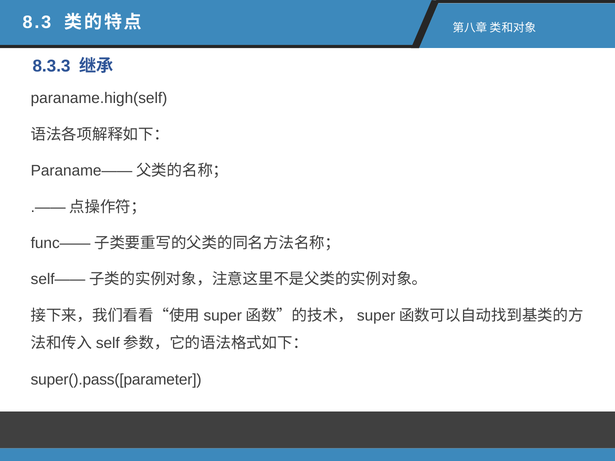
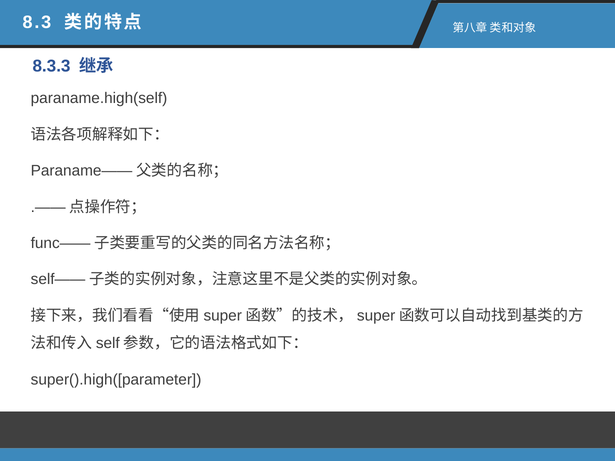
super().pass([parameter: super().pass([parameter -> super().high([parameter (116, 380)
